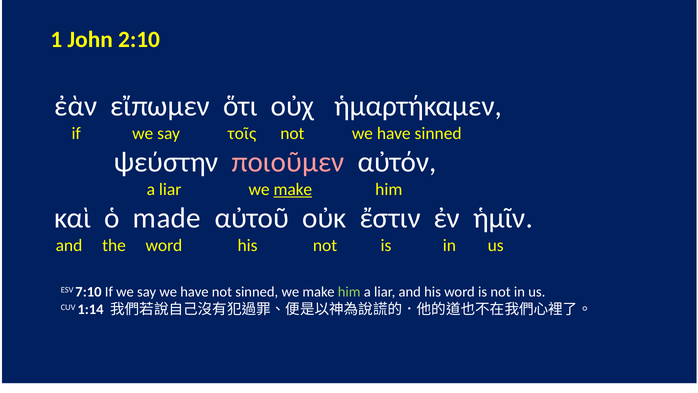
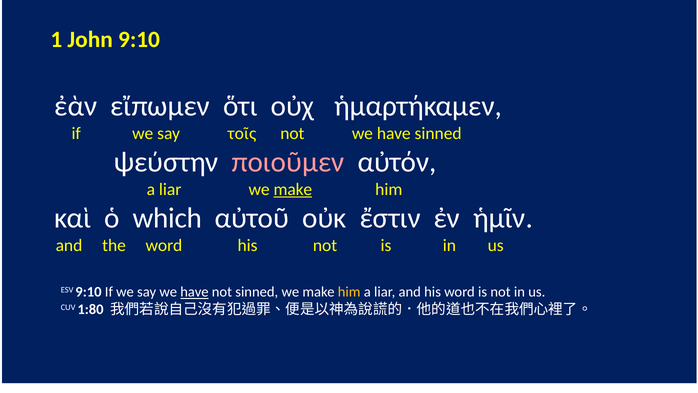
John 2:10: 2:10 -> 9:10 (139, 40)
made: made -> which (167, 218)
ESV 7:10: 7:10 -> 9:10 (88, 293)
have underline: none -> present (194, 293)
him colour: light green -> yellow (349, 293)
1:14: 1:14 -> 1:80 (90, 310)
